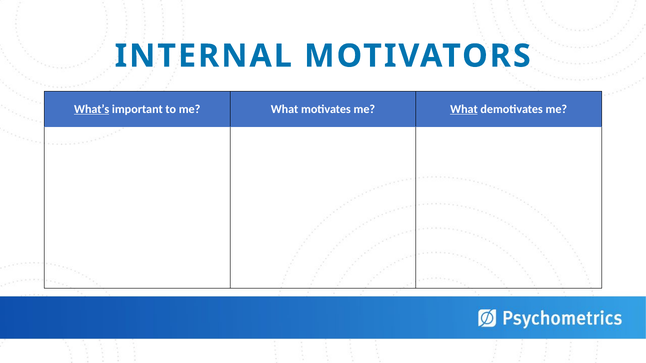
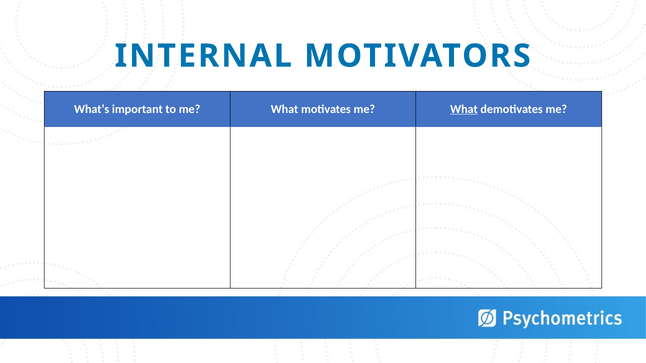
What’s underline: present -> none (92, 109)
